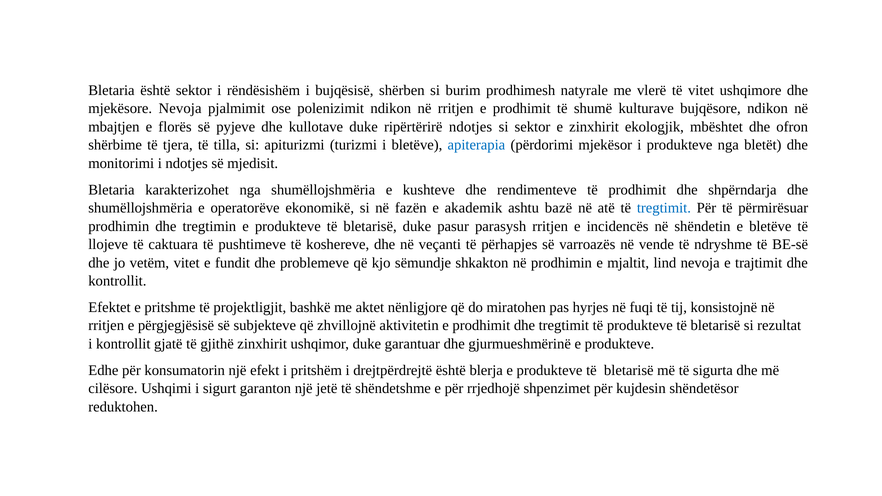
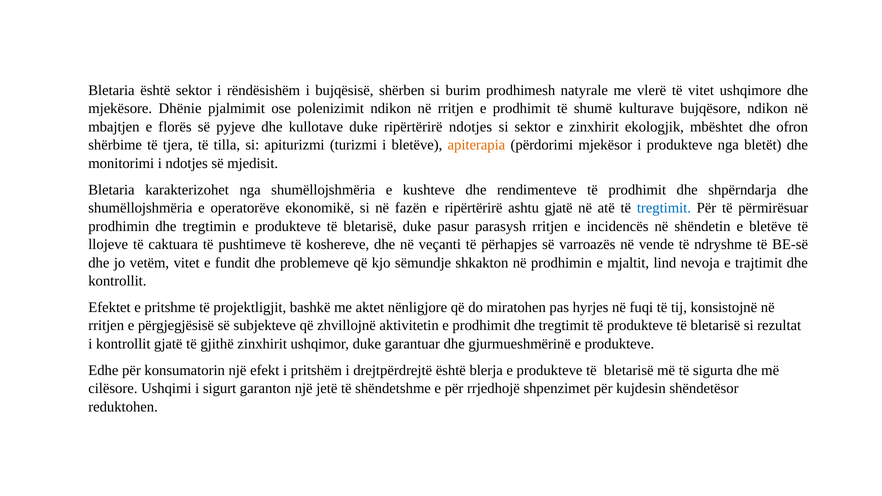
mjekësore Nevoja: Nevoja -> Dhënie (180, 109)
apiterapia colour: blue -> orange (476, 145)
e akademik: akademik -> ripërtërirë (474, 208)
ashtu bazë: bazë -> gjatë (559, 208)
